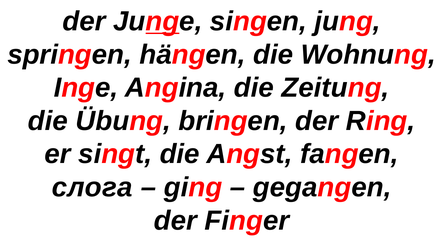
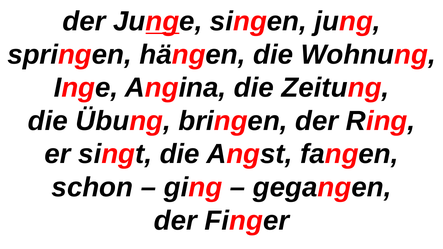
слога: слога -> schon (92, 187)
